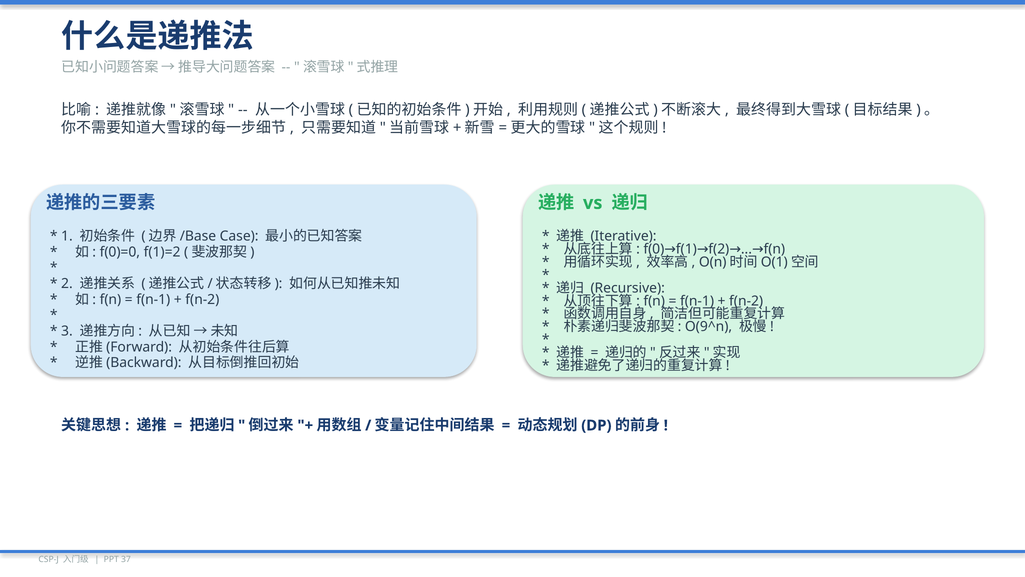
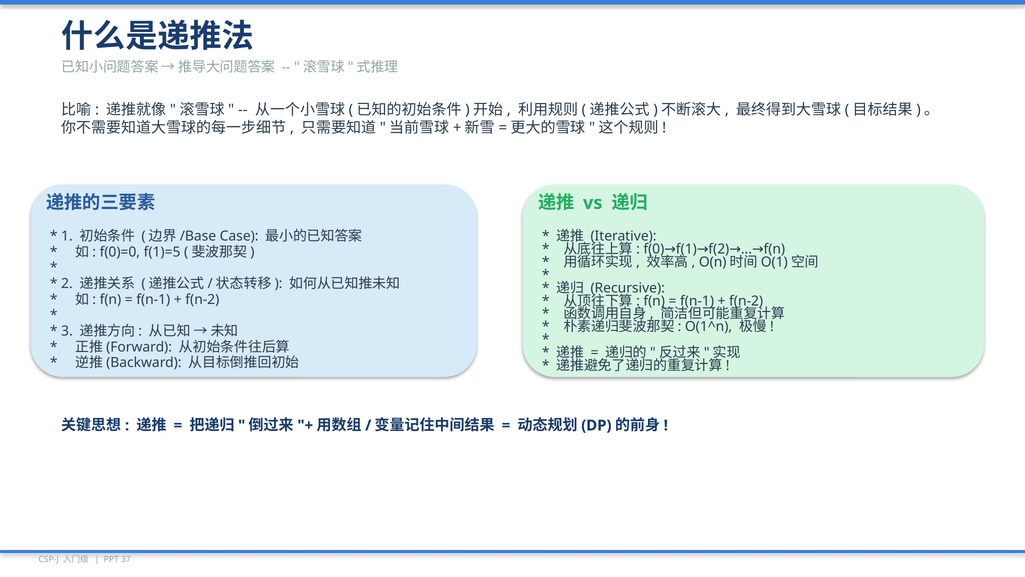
f(1)=2: f(1)=2 -> f(1)=5 (162, 252)
O(9^n: O(9^n -> O(1^n (709, 327)
